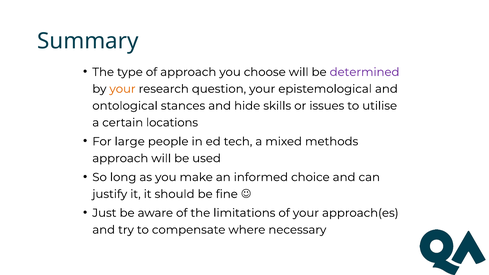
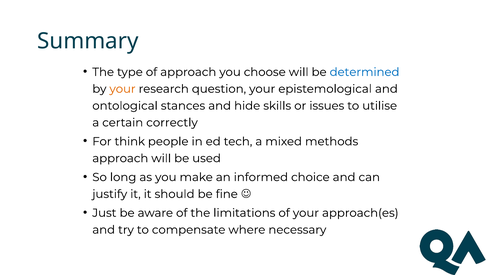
determined colour: purple -> blue (365, 72)
locations: locations -> correctly (172, 123)
large: large -> think (130, 142)
